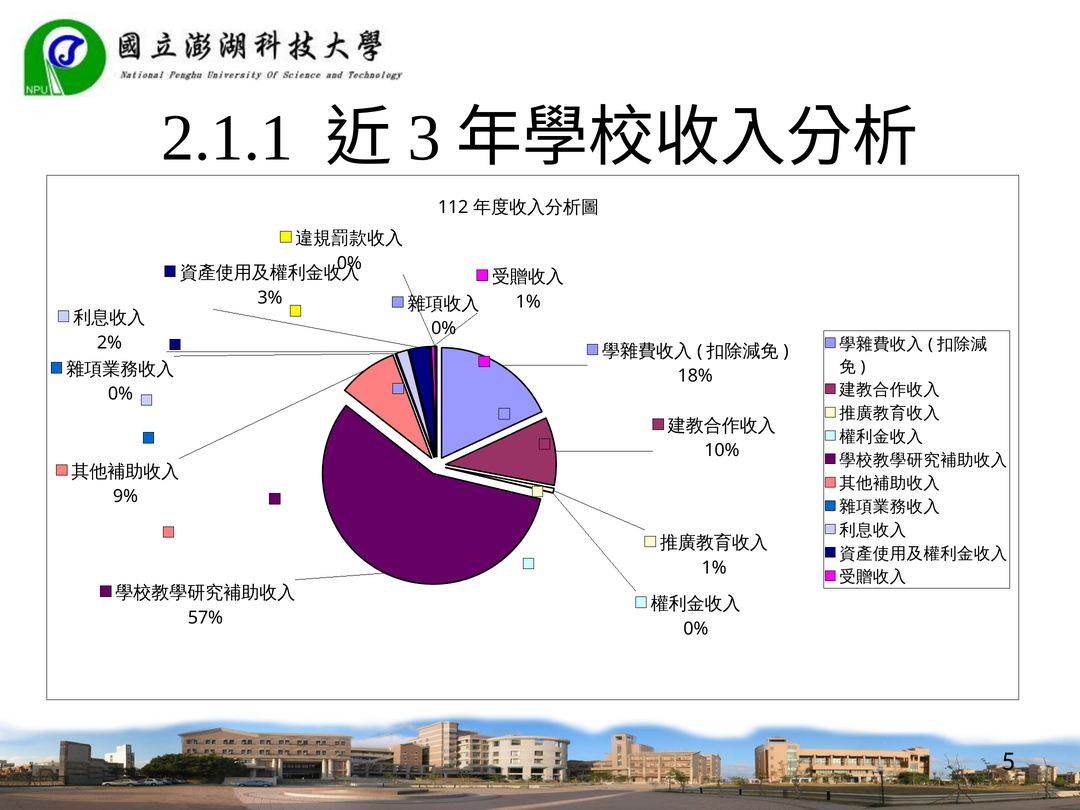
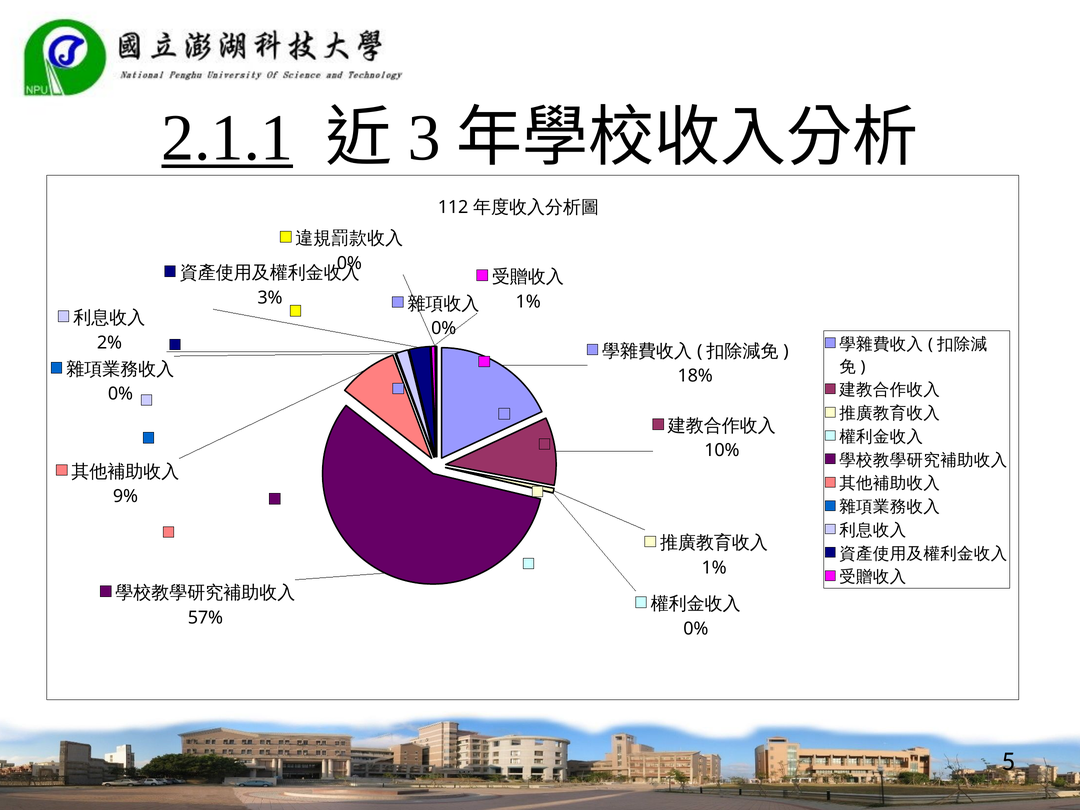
2.1.1 underline: none -> present (227, 138)
